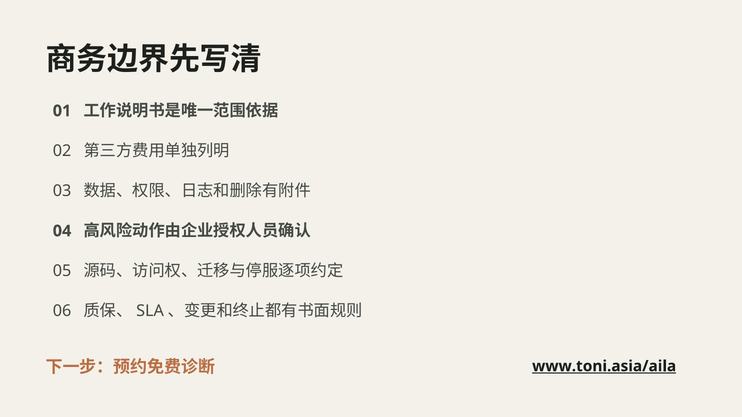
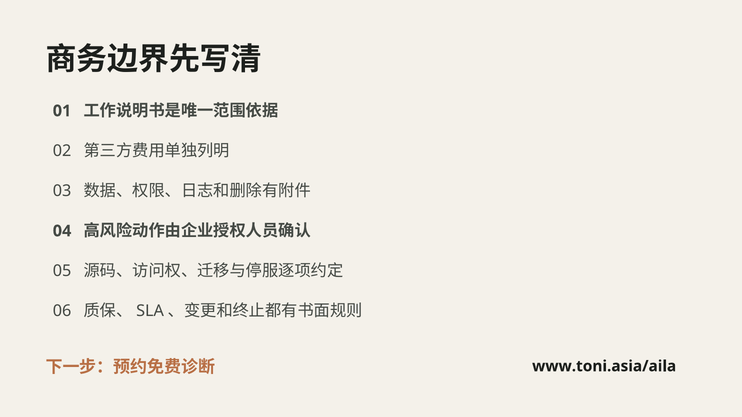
www.toni.asia/aila underline: present -> none (604, 366)
